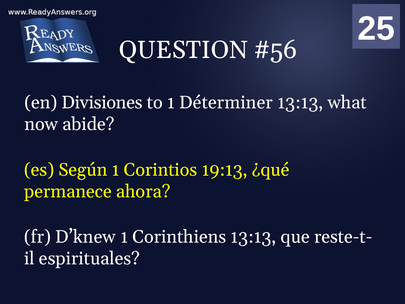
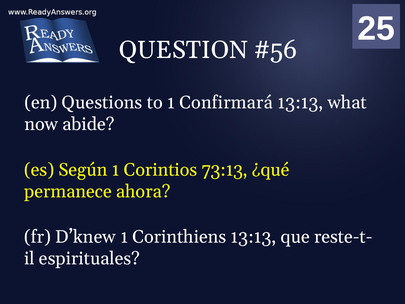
Divisiones: Divisiones -> Questions (102, 102)
Déterminer: Déterminer -> Confirmará (226, 102)
19:13: 19:13 -> 73:13 (225, 170)
